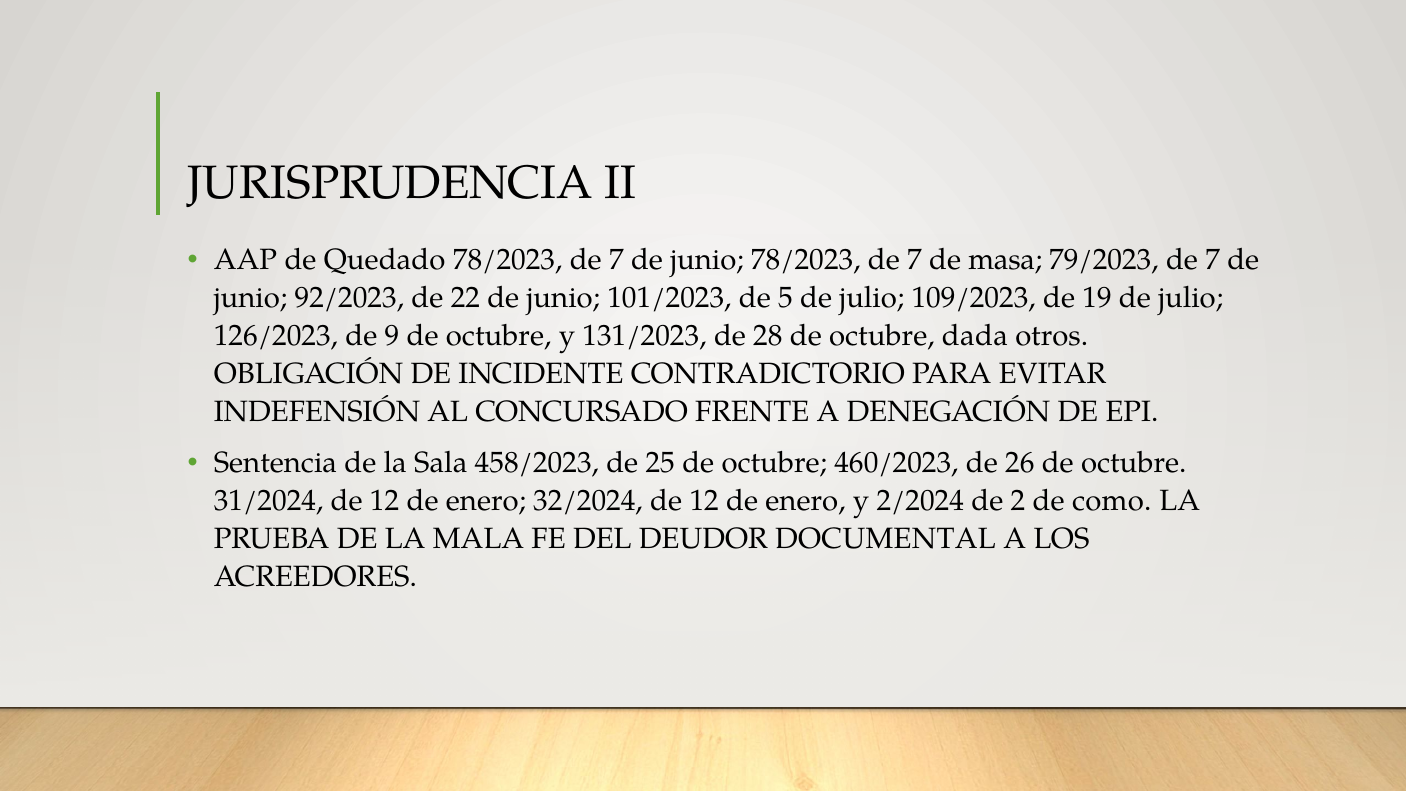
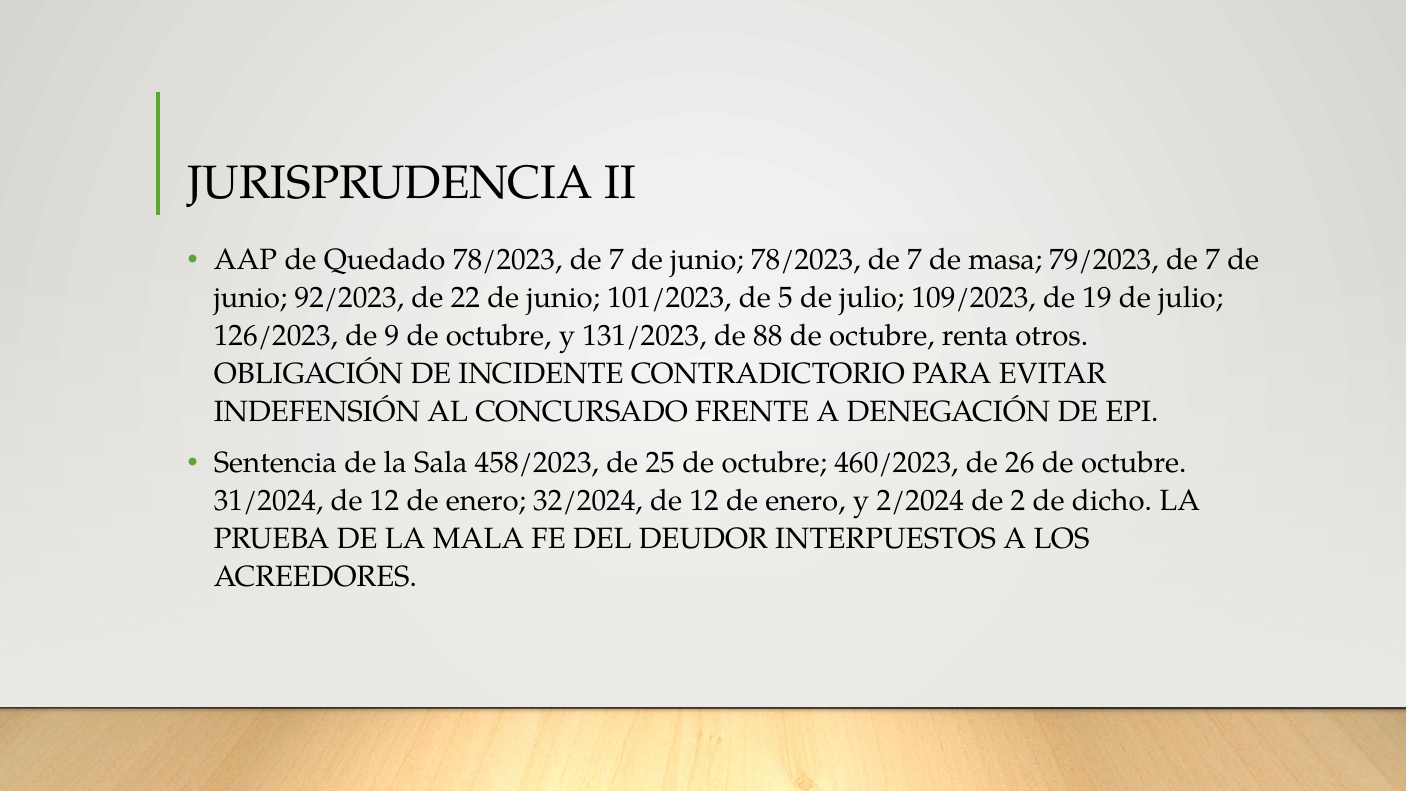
28: 28 -> 88 (768, 336)
dada: dada -> renta (975, 336)
como: como -> dicho (1112, 501)
DOCUMENTAL: DOCUMENTAL -> INTERPUESTOS (886, 539)
